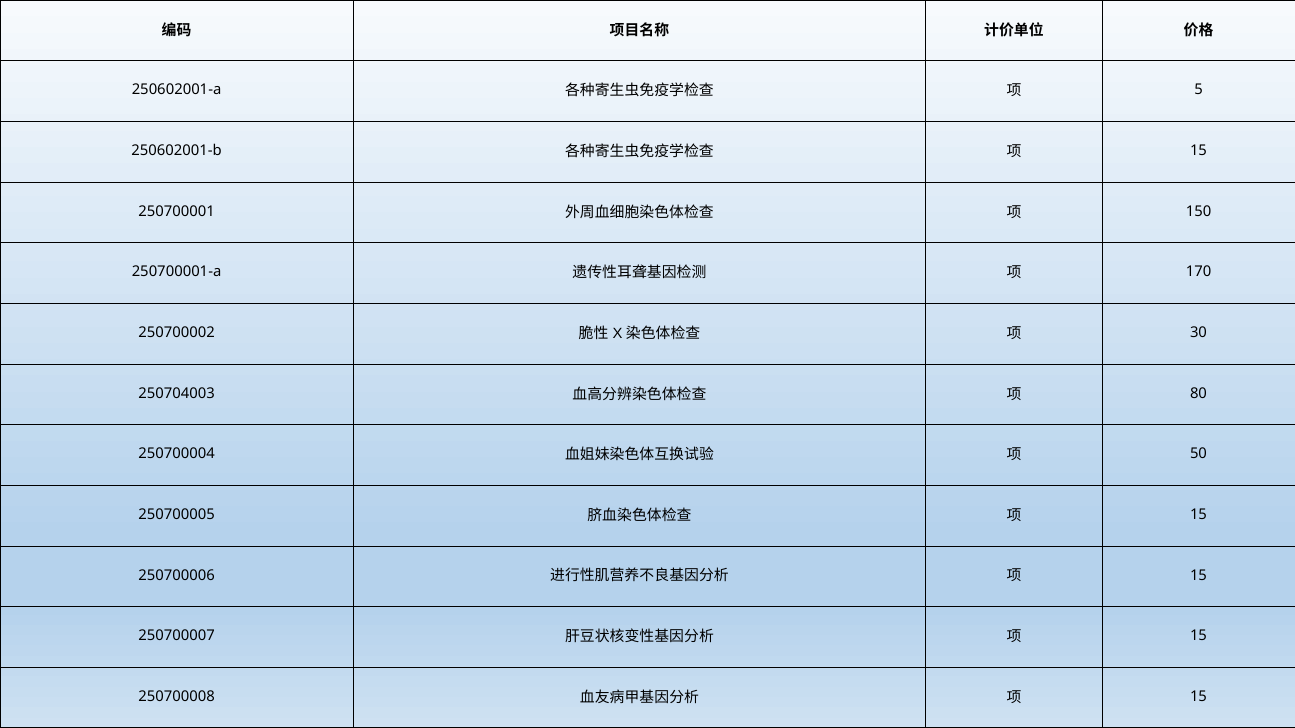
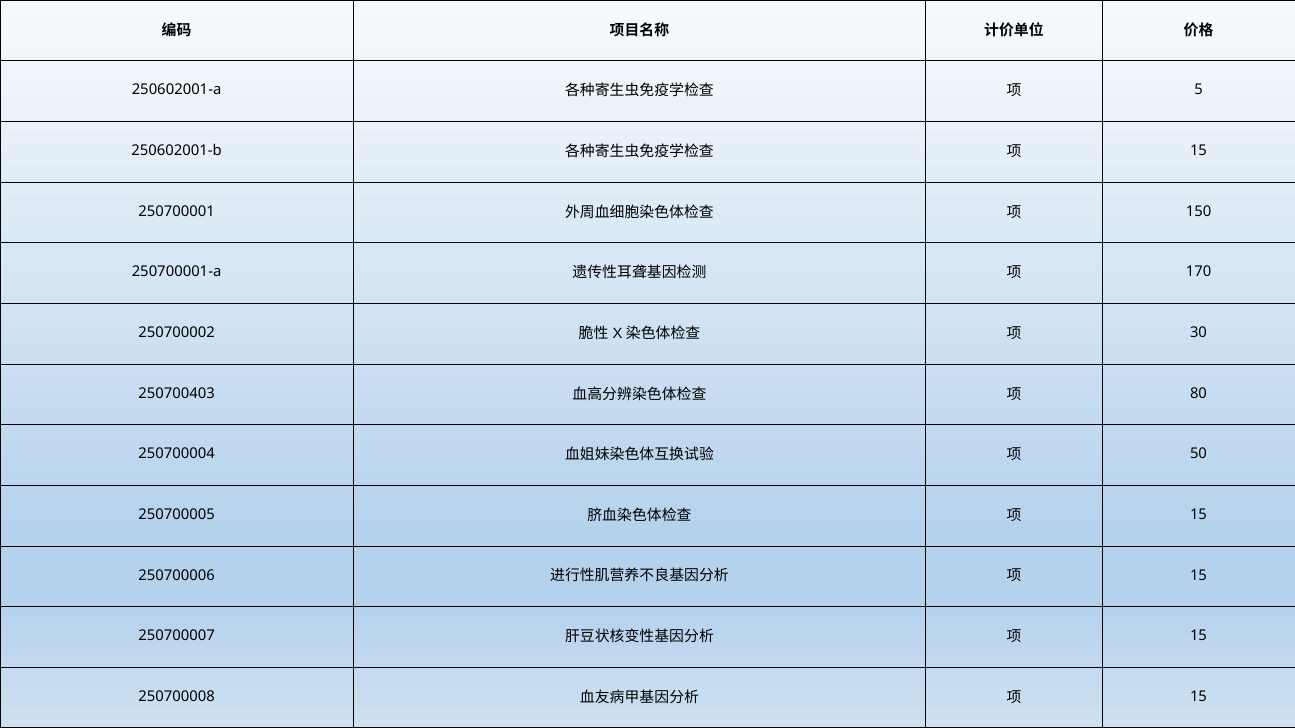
250704003: 250704003 -> 250700403 (177, 394)
